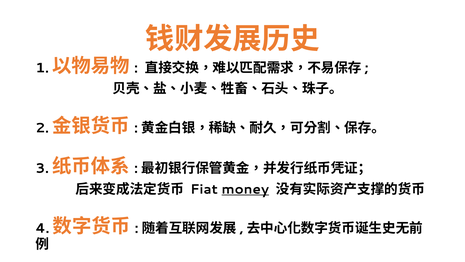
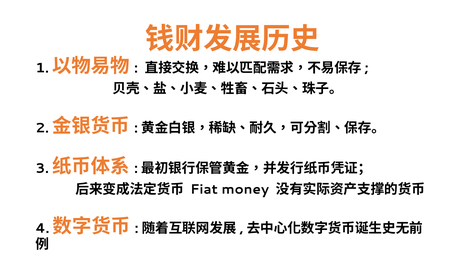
money underline: present -> none (245, 189)
